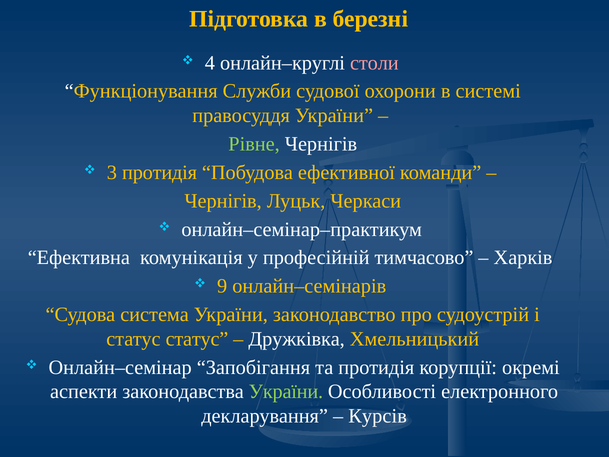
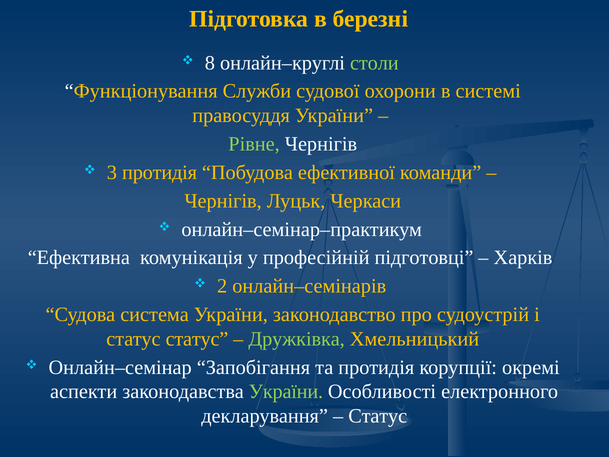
4: 4 -> 8 (210, 63)
столи colour: pink -> light green (374, 63)
тимчасово: тимчасово -> підготовці (424, 258)
9: 9 -> 2 (222, 286)
Дружківка colour: white -> light green (297, 339)
Курсів: Курсів -> Статус (378, 416)
